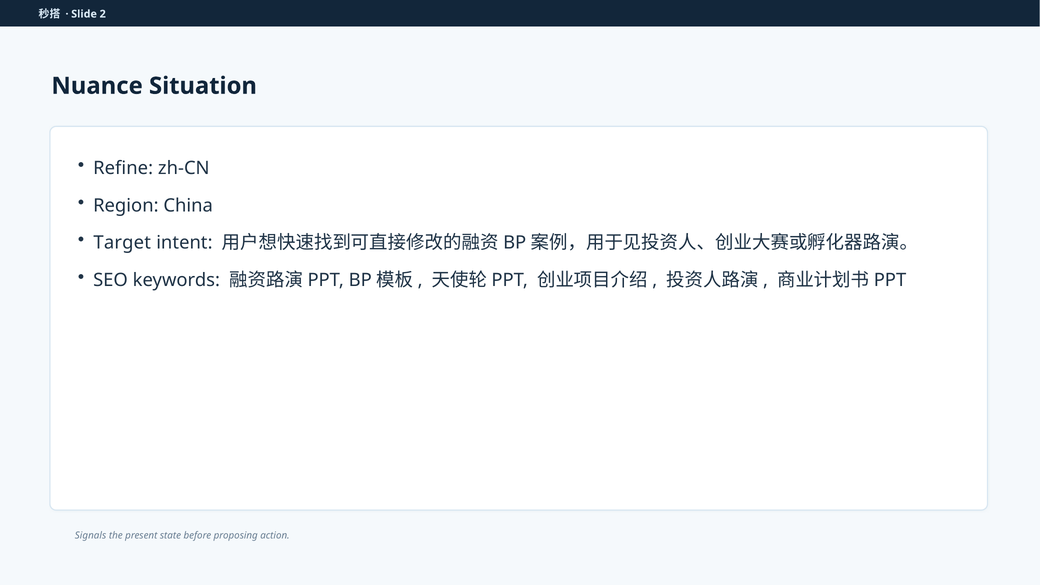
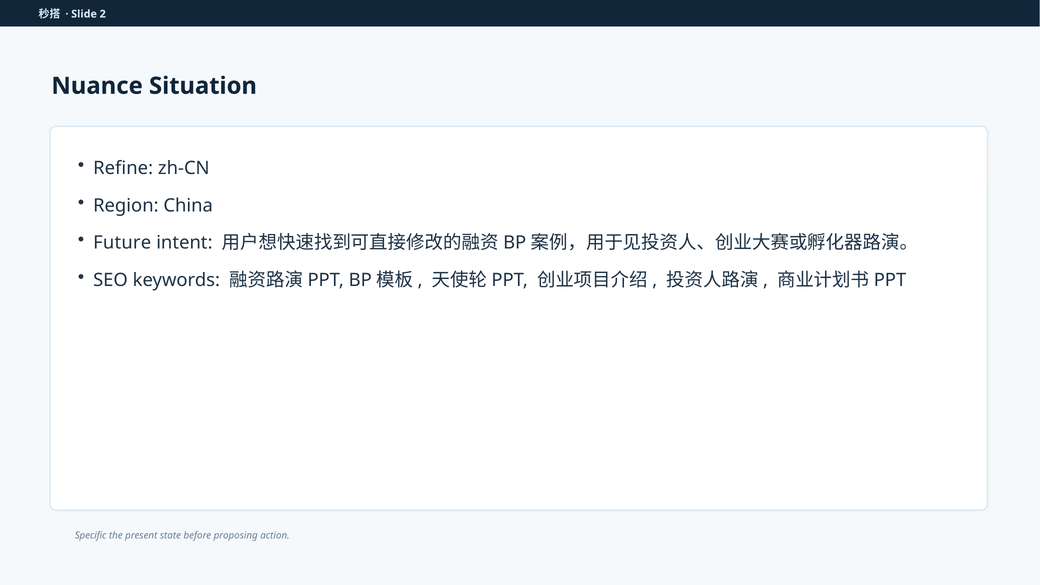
Target: Target -> Future (122, 243)
Signals: Signals -> Specific (91, 536)
